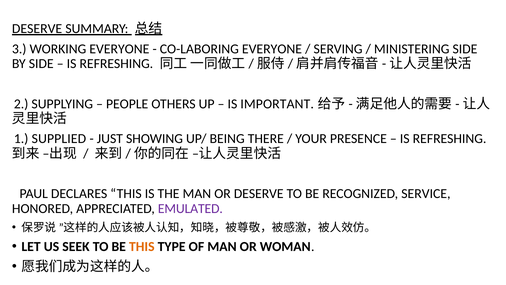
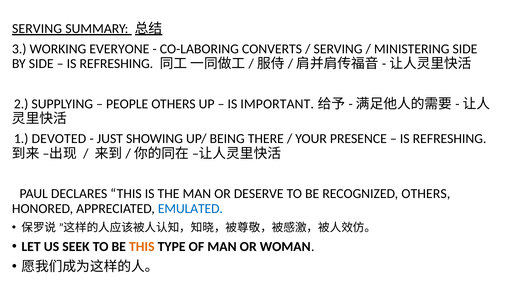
DESERVE: DESERVE -> SERVING (37, 29)
CO-LABORING EVERYONE: EVERYONE -> CONVERTS (272, 49)
SUPPLIED: SUPPLIED -> DEVOTED (59, 139)
RECOGNIZED SERVICE: SERVICE -> OTHERS (426, 194)
EMULATED colour: purple -> blue (190, 208)
